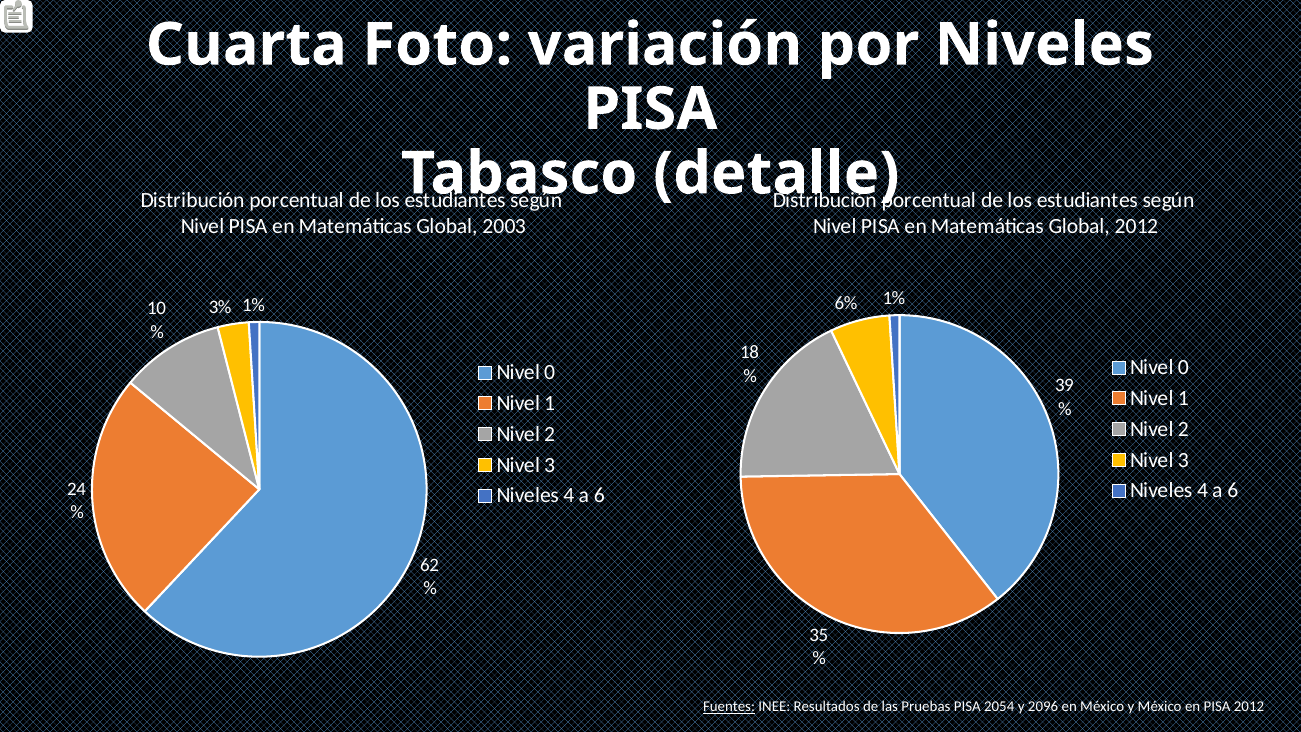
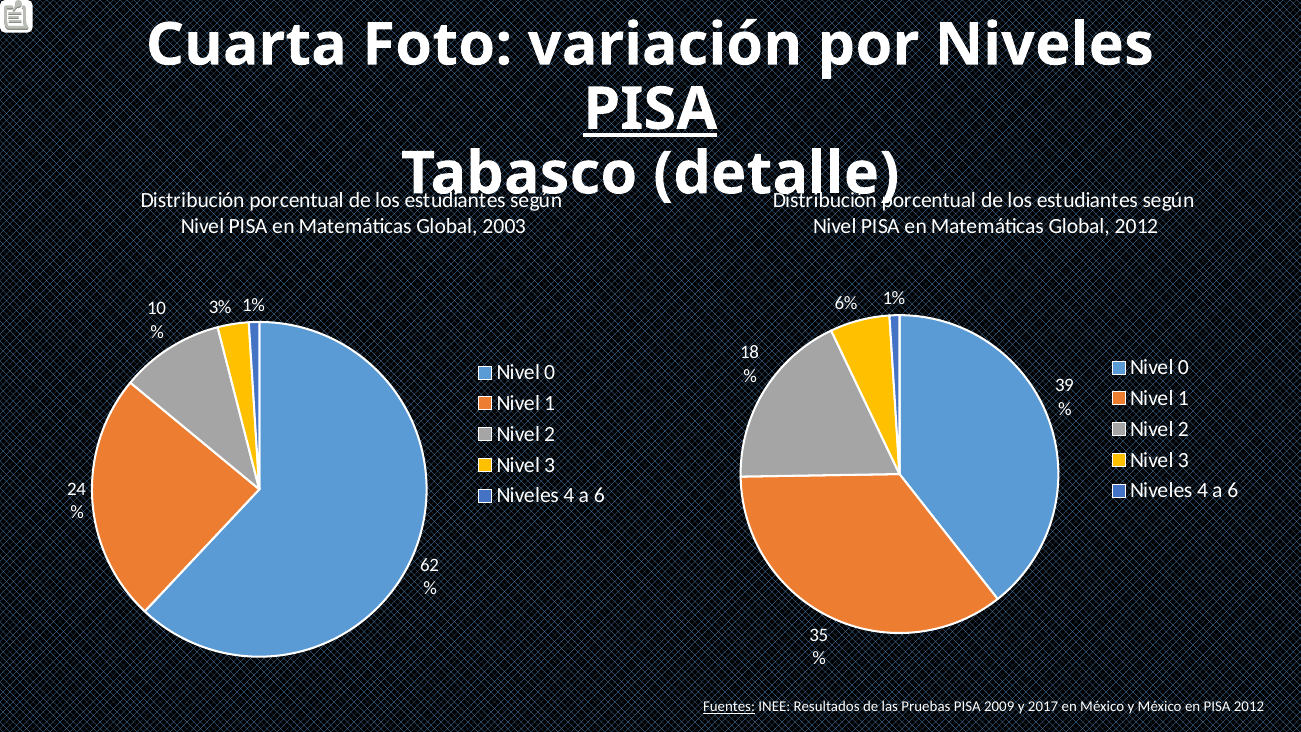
PISA underline: none -> present (650, 109)
2054: 2054 -> 2009 (999, 707)
2096: 2096 -> 2017 (1043, 707)
